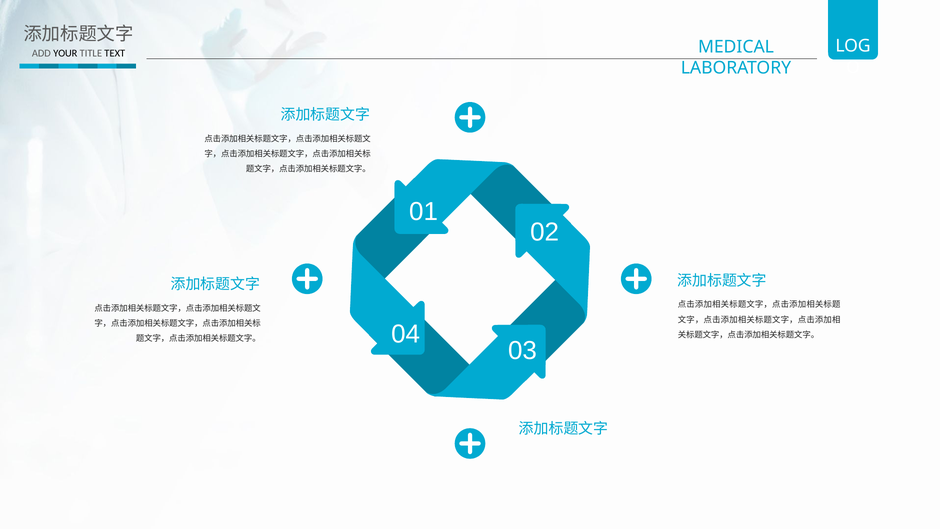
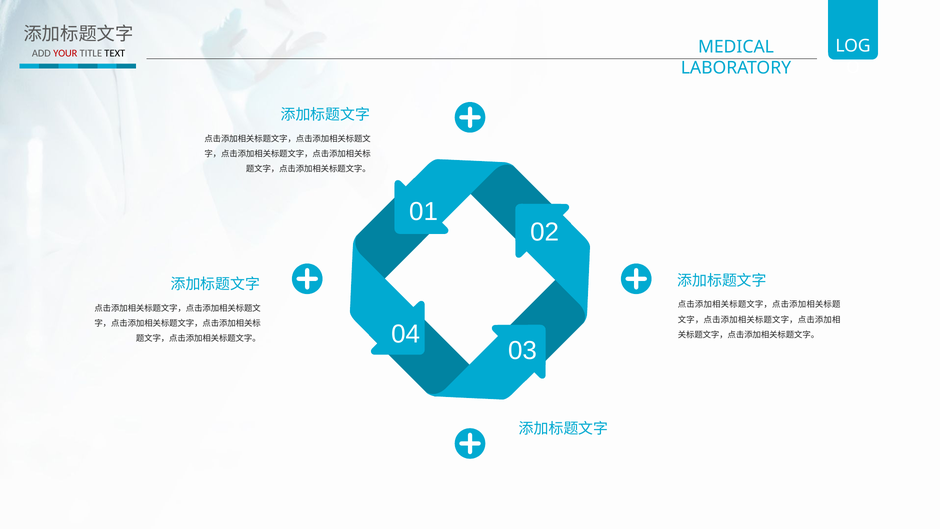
YOUR colour: black -> red (65, 53)
